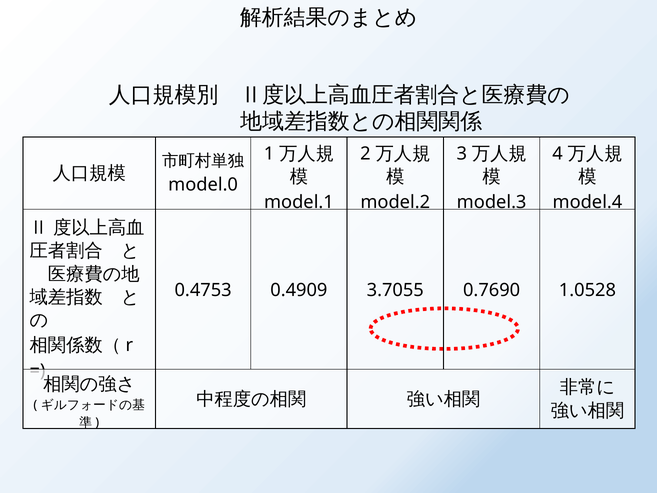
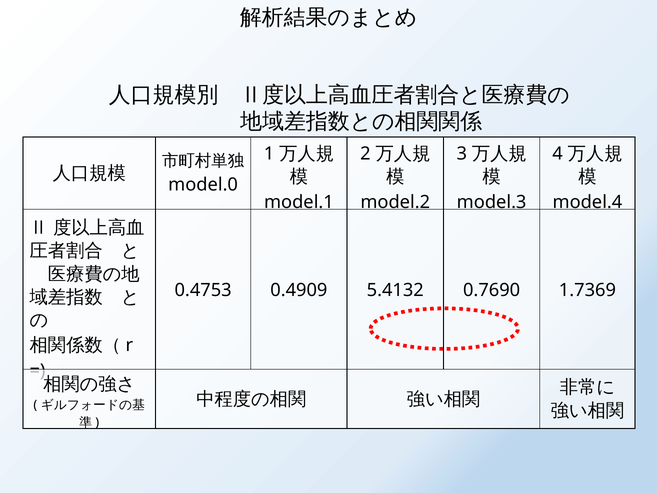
3.7055: 3.7055 -> 5.4132 (395, 290)
1.0528: 1.0528 -> 1.7369 (587, 290)
